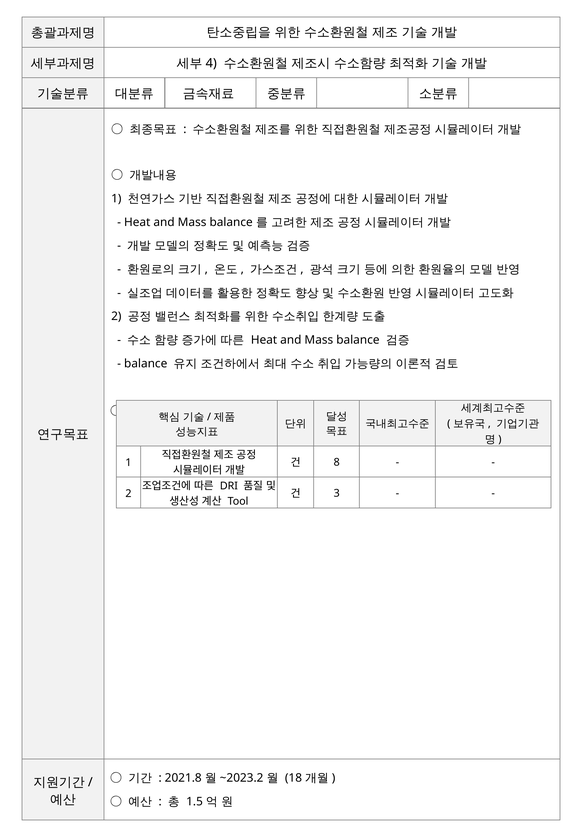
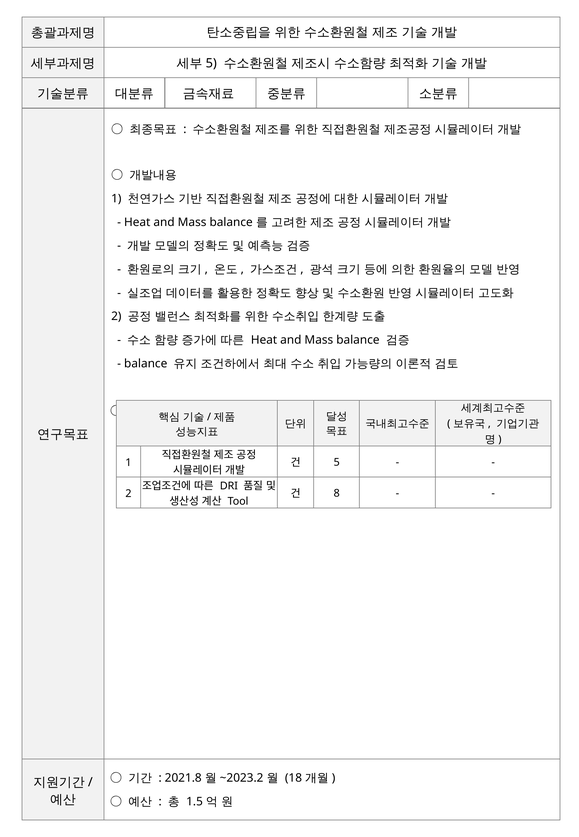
4: 4 -> 5 (211, 63)
8: 8 -> 5 (337, 462)
3: 3 -> 8 (337, 493)
